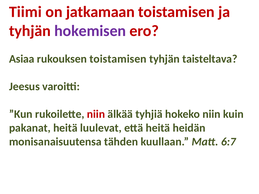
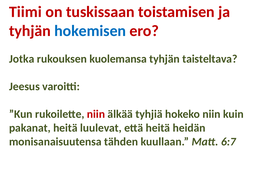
jatkamaan: jatkamaan -> tuskissaan (100, 12)
hokemisen colour: purple -> blue (90, 31)
Asiaa: Asiaa -> Jotka (22, 59)
rukouksen toistamisen: toistamisen -> kuolemansa (118, 59)
